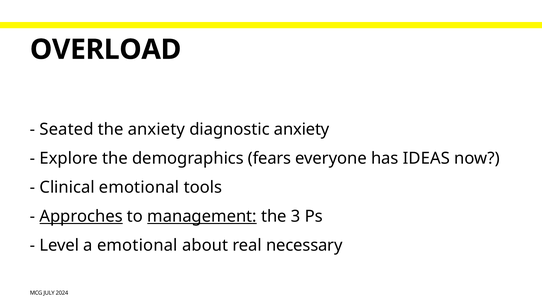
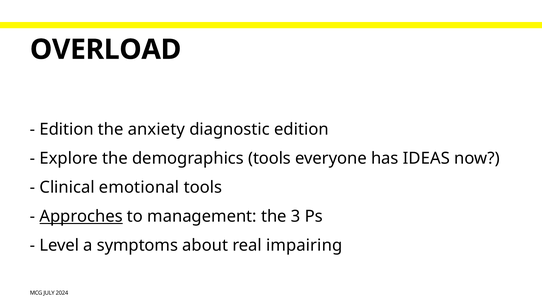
Seated: Seated -> Edition (67, 129)
diagnostic anxiety: anxiety -> edition (301, 129)
demographics fears: fears -> tools (270, 158)
management underline: present -> none (202, 216)
a emotional: emotional -> symptoms (137, 245)
necessary: necessary -> impairing (304, 245)
